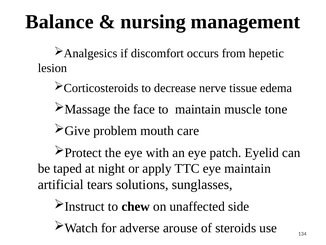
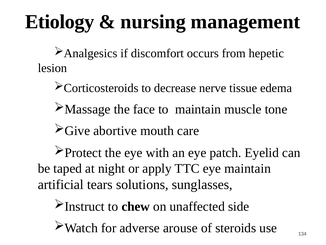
Balance: Balance -> Etiology (60, 22)
problem: problem -> abortive (115, 131)
